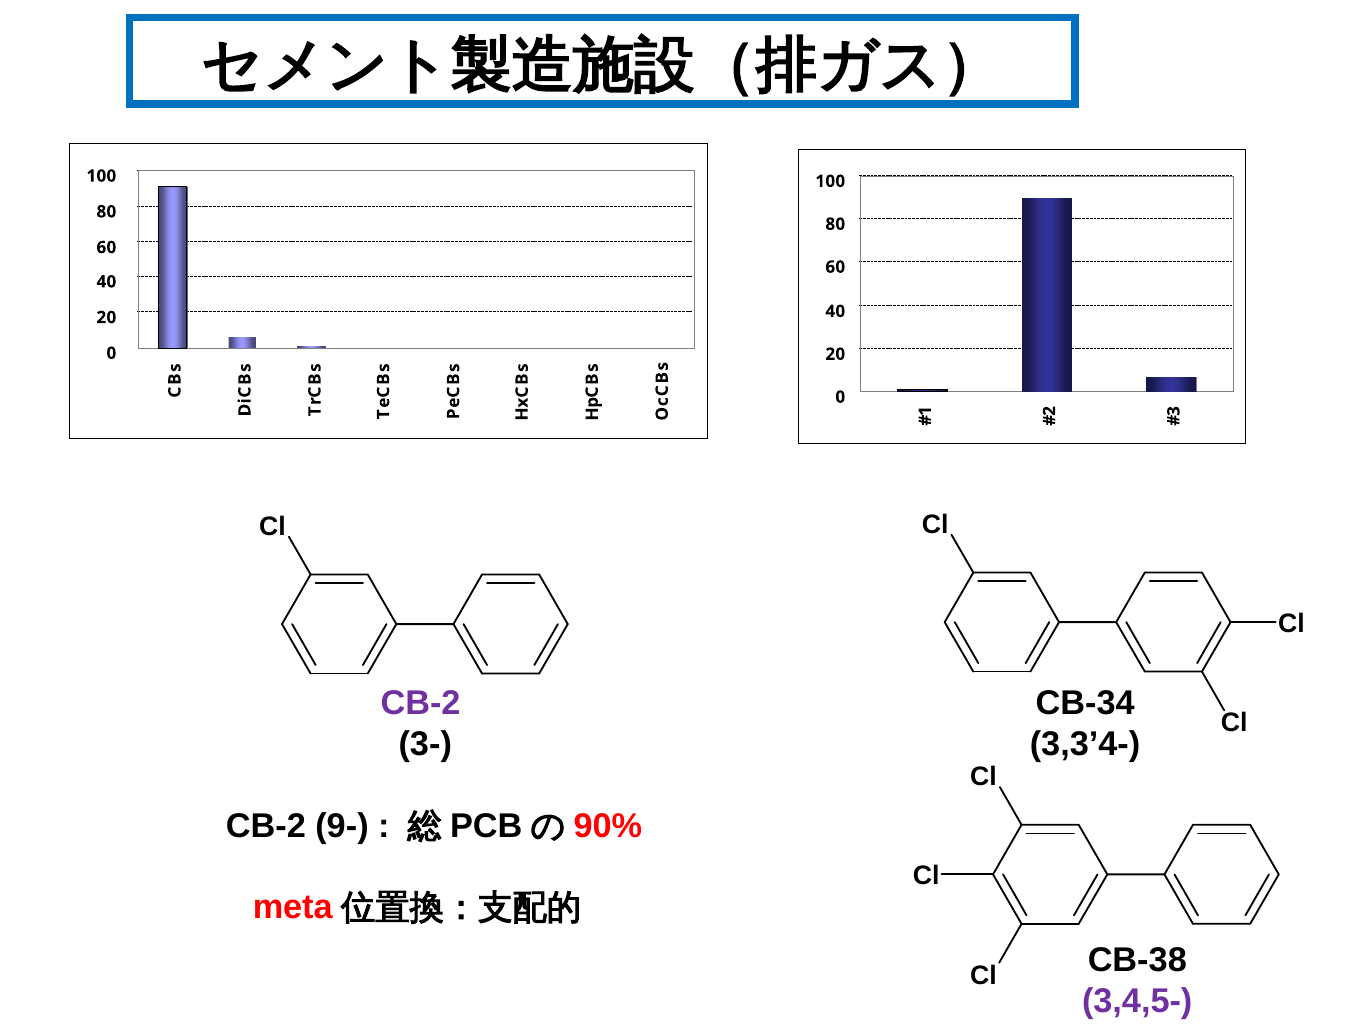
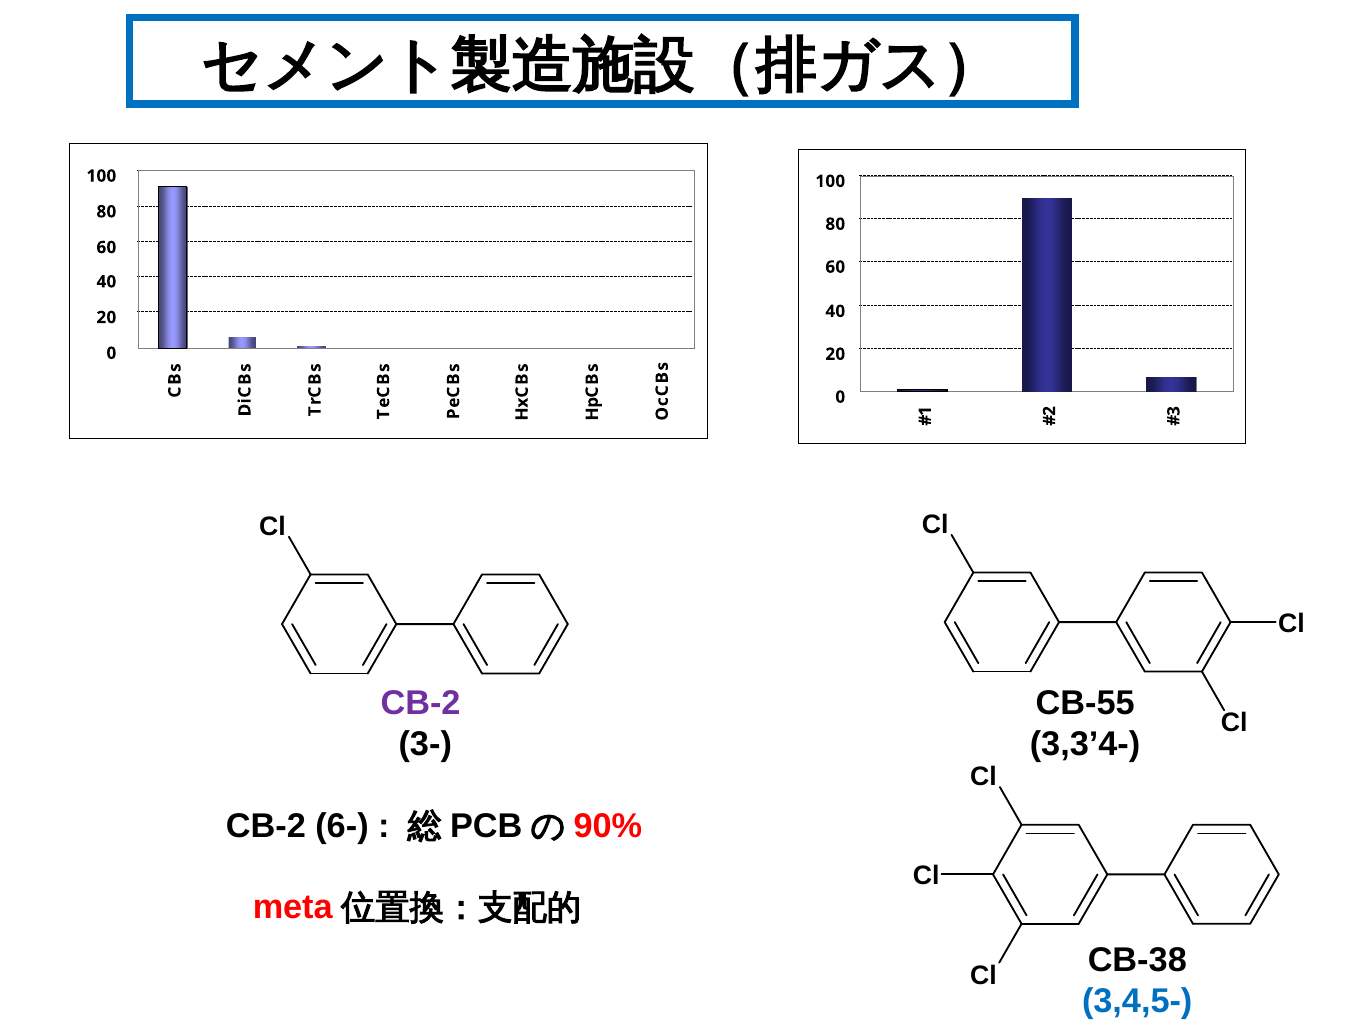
CB-34: CB-34 -> CB-55 (1085, 703)
9-: 9- -> 6- (342, 826)
3,4,5- colour: purple -> blue (1137, 1001)
